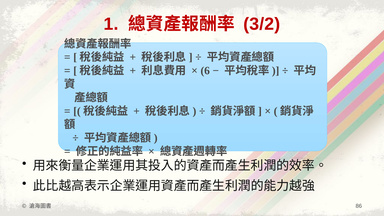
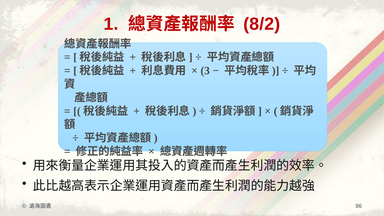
3/2: 3/2 -> 8/2 (262, 24)
6: 6 -> 3 (205, 71)
